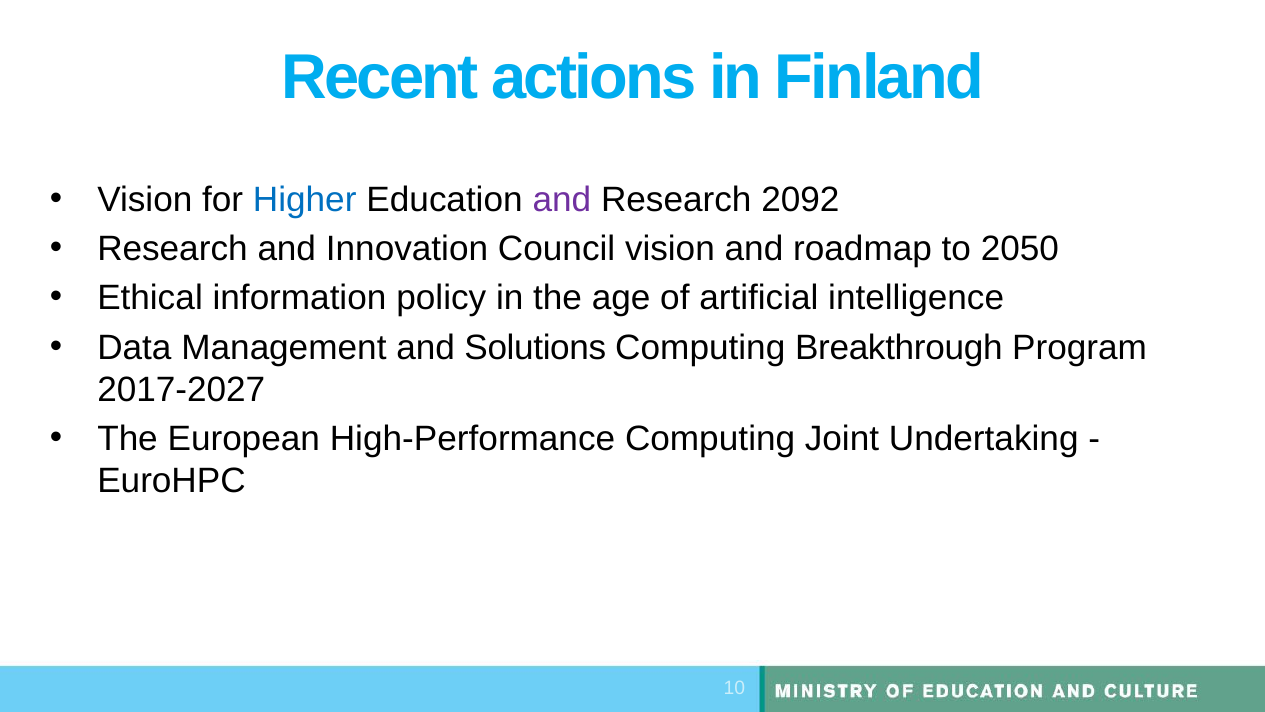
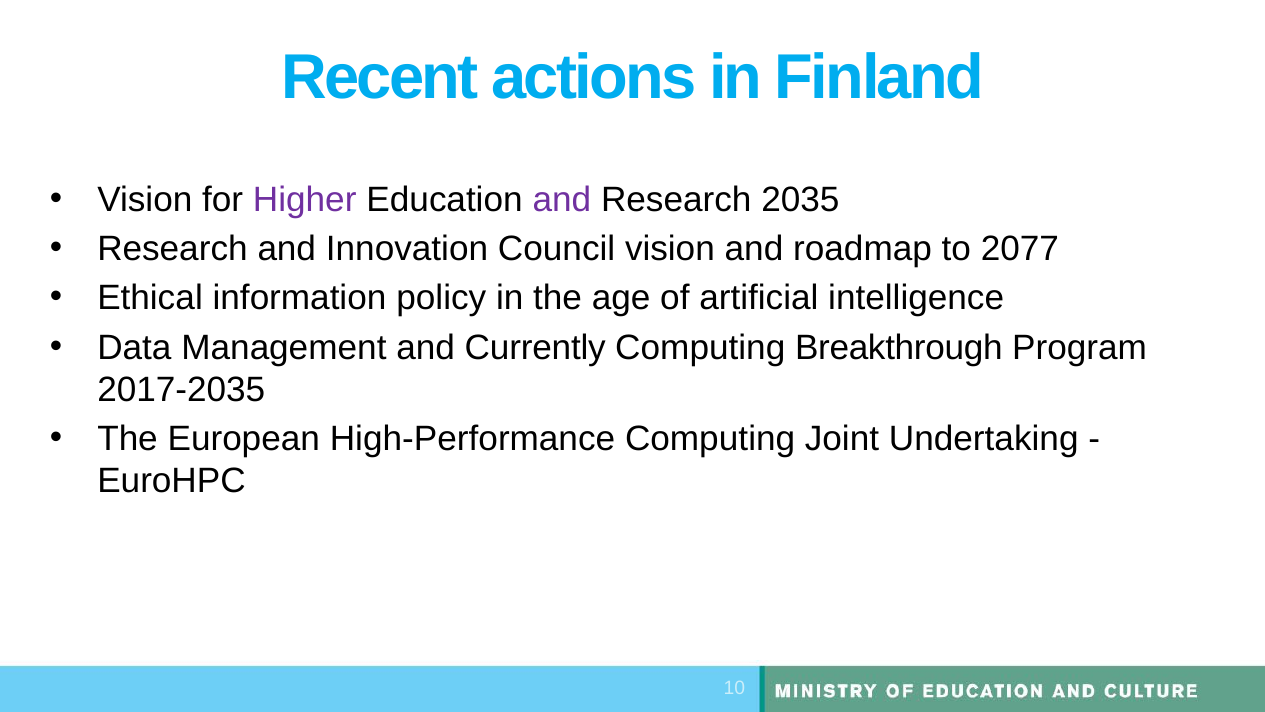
Higher colour: blue -> purple (305, 200)
2092: 2092 -> 2035 (800, 200)
2050: 2050 -> 2077 (1020, 249)
Solutions: Solutions -> Currently (535, 347)
2017-2027: 2017-2027 -> 2017-2035 (181, 390)
